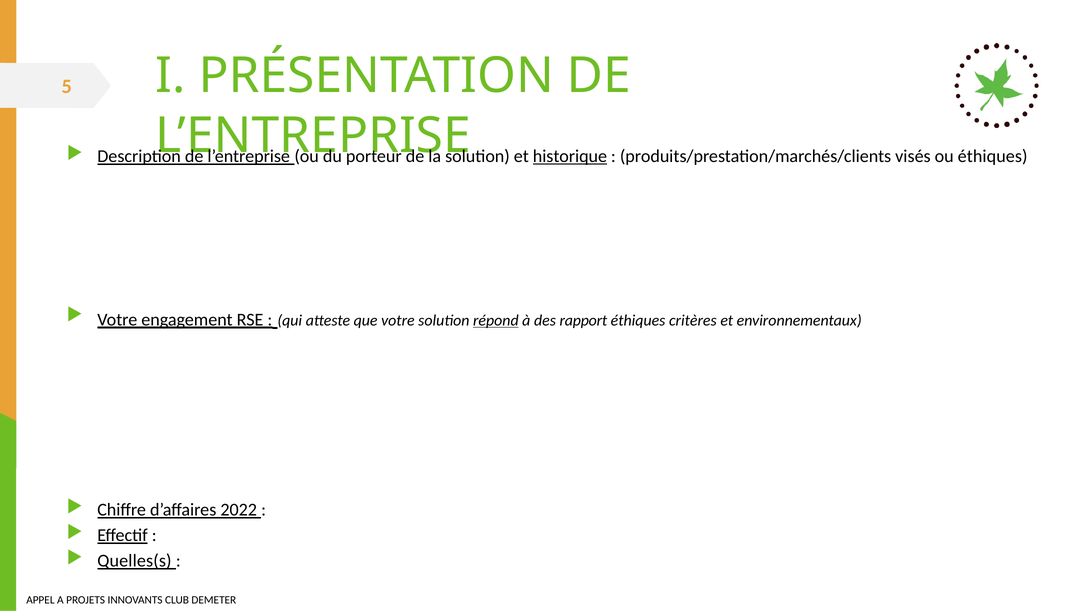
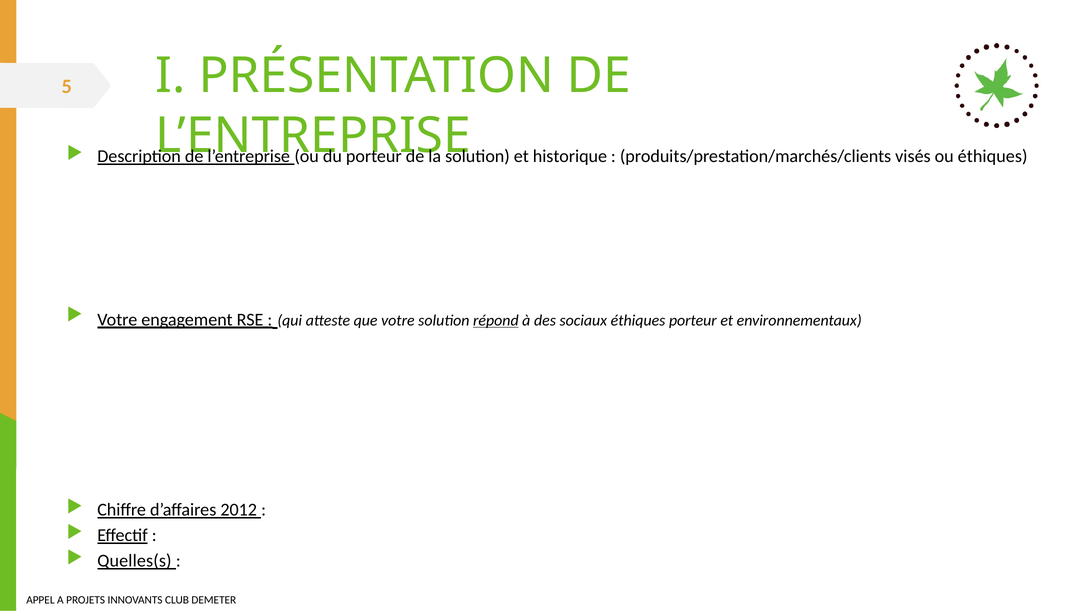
historique underline: present -> none (570, 156)
rapport: rapport -> sociaux (583, 320)
éthiques critères: critères -> porteur (693, 320)
2022: 2022 -> 2012 (239, 510)
